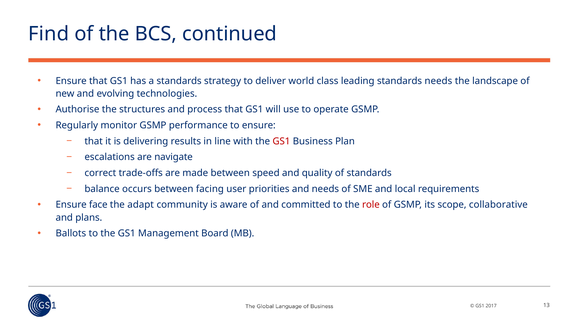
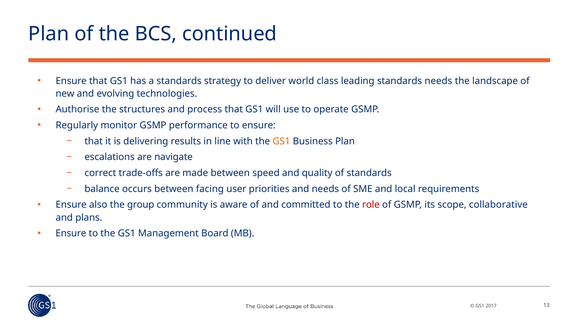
Find: Find -> Plan (49, 34)
GS1 colour: red -> orange (281, 141)
face: face -> also (98, 205)
adapt: adapt -> group (141, 205)
Ballots: Ballots -> Ensure (71, 234)
